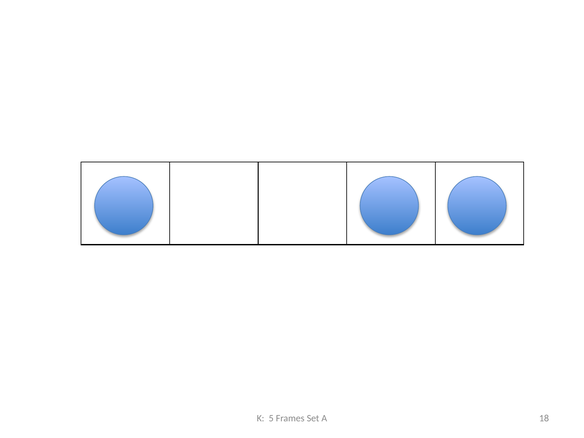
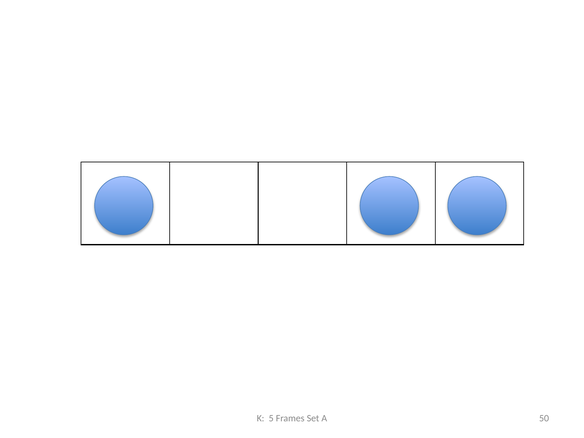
18: 18 -> 50 (544, 418)
